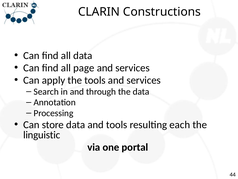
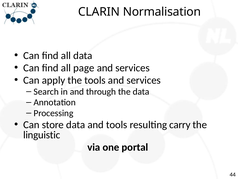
Constructions: Constructions -> Normalisation (162, 12)
each: each -> carry (180, 124)
